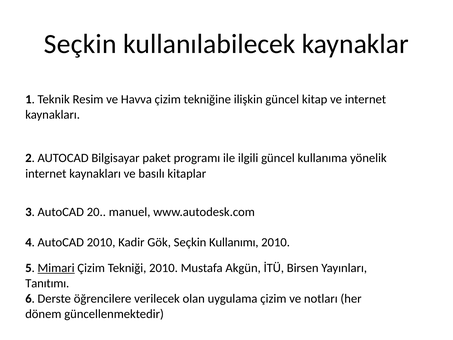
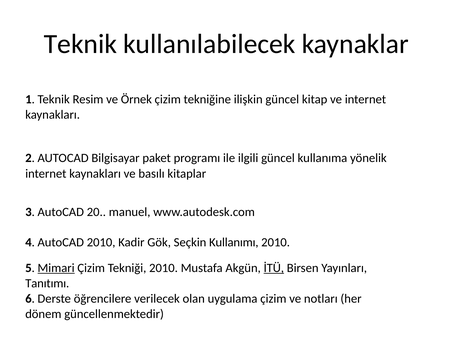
Seçkin: Seçkin -> Teknik (80, 44)
Havva: Havva -> Örnek (136, 99)
İTÜ underline: none -> present (274, 268)
